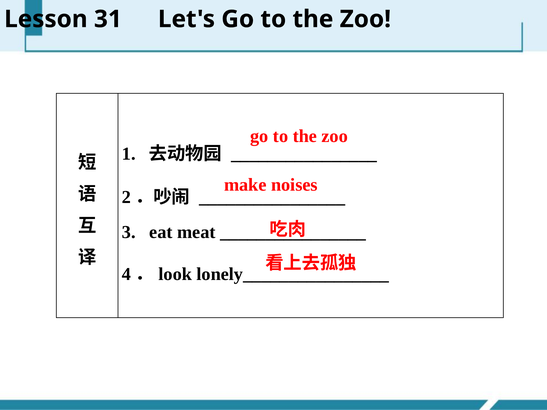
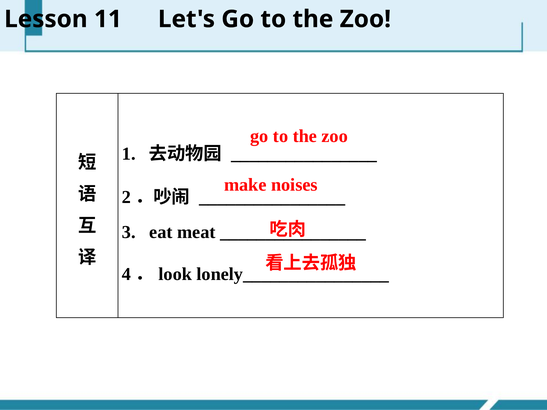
31: 31 -> 11 (108, 19)
